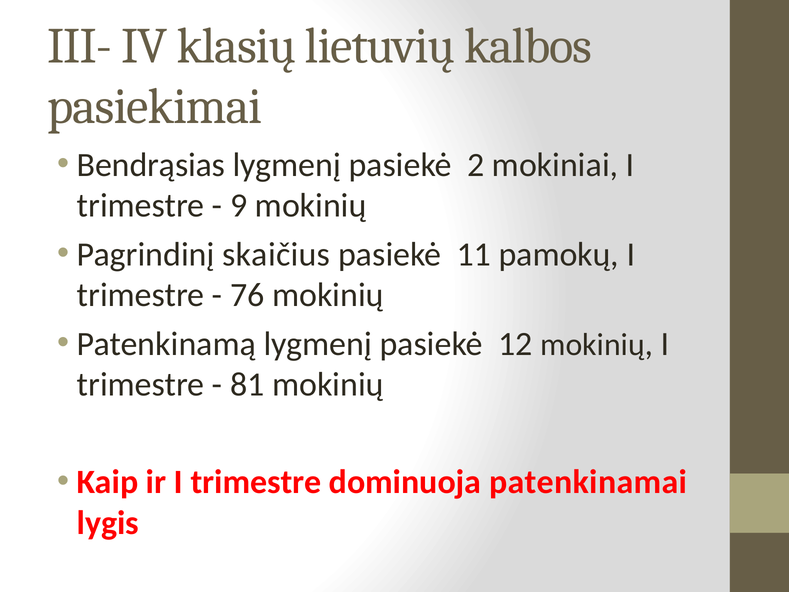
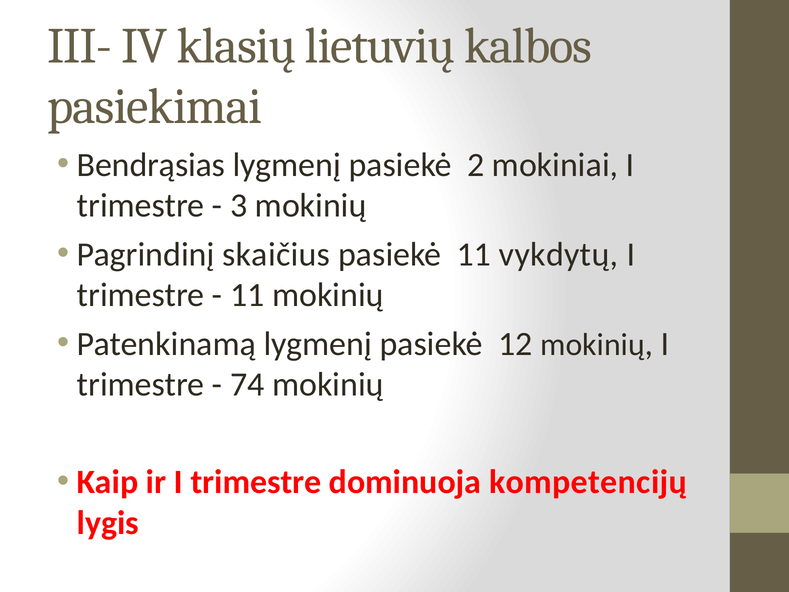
9: 9 -> 3 (239, 206)
pamokų: pamokų -> vykdytų (559, 254)
76: 76 -> 11 (247, 295)
81: 81 -> 74 (247, 384)
patenkinamai: patenkinamai -> kompetencijų (588, 482)
